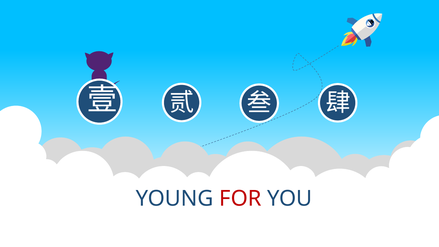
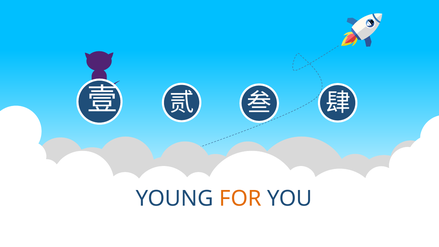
FOR colour: red -> orange (240, 199)
